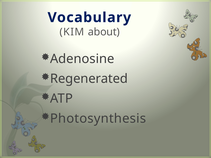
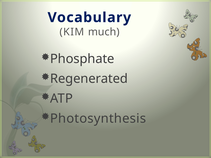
about: about -> much (104, 32)
Adenosine: Adenosine -> Phosphate (82, 59)
